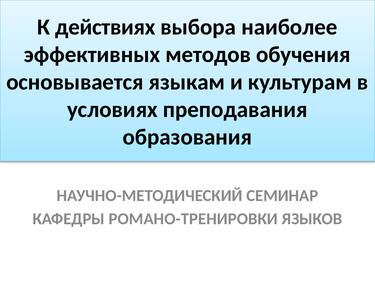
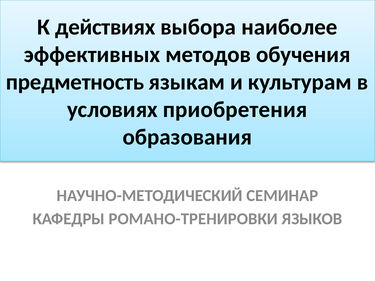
основывается: основывается -> предметность (75, 82)
преподавания: преподавания -> приобретения (235, 110)
